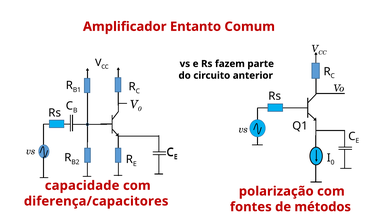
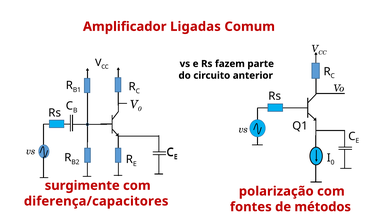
Entanto: Entanto -> Ligadas (195, 27)
capacidade: capacidade -> surgimente (82, 186)
